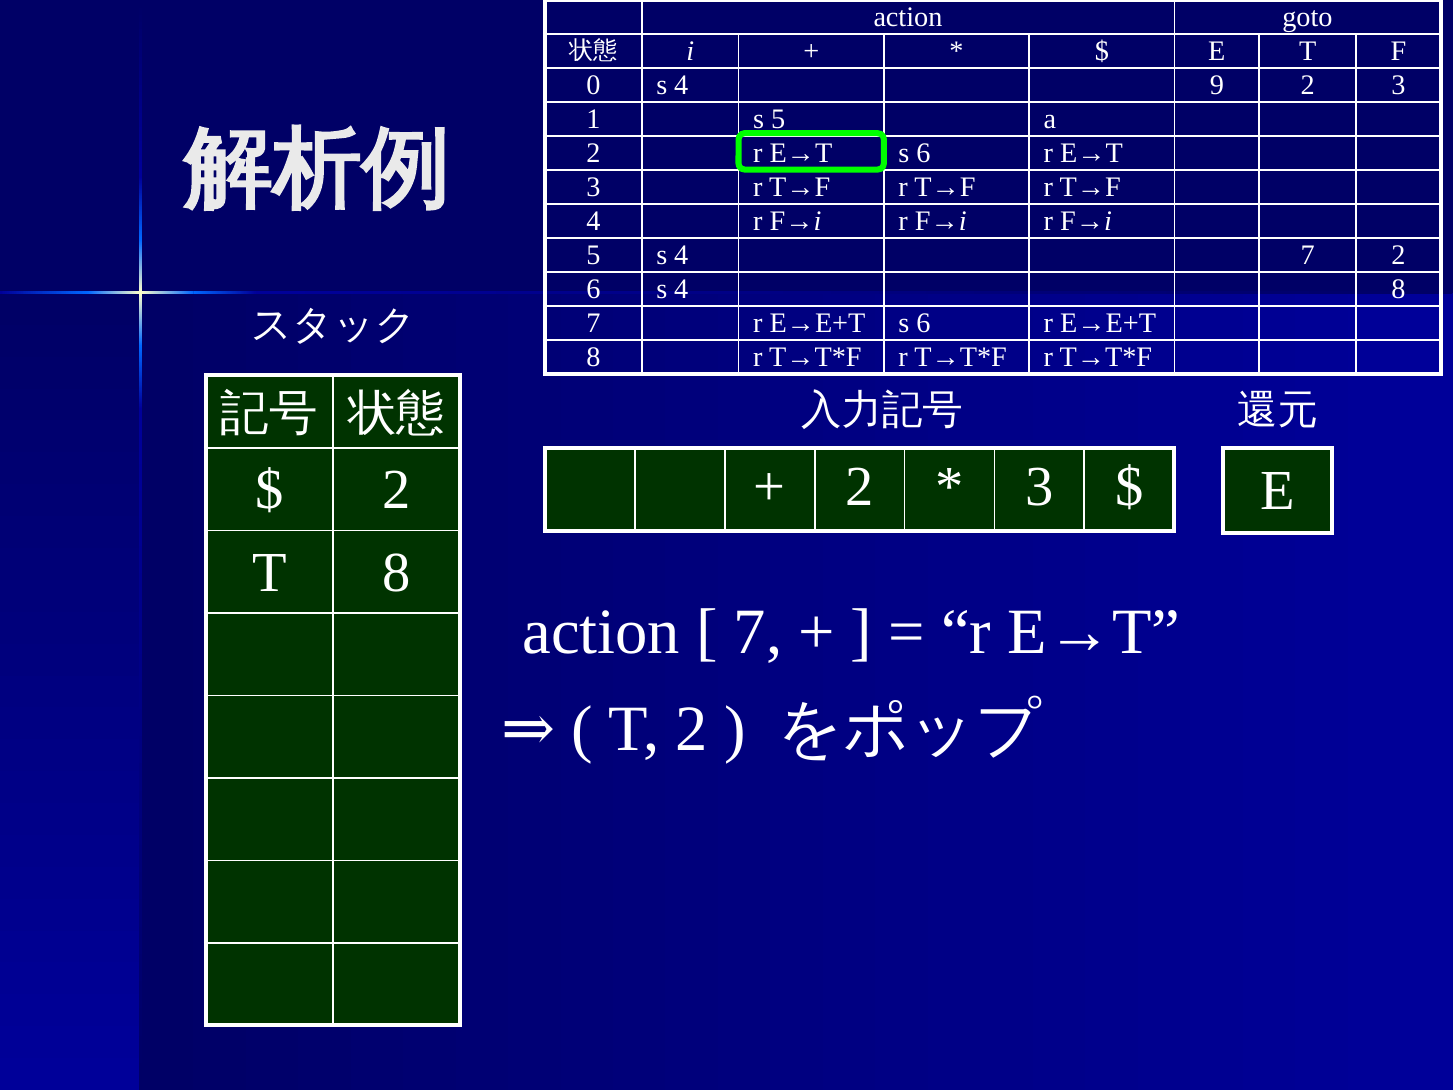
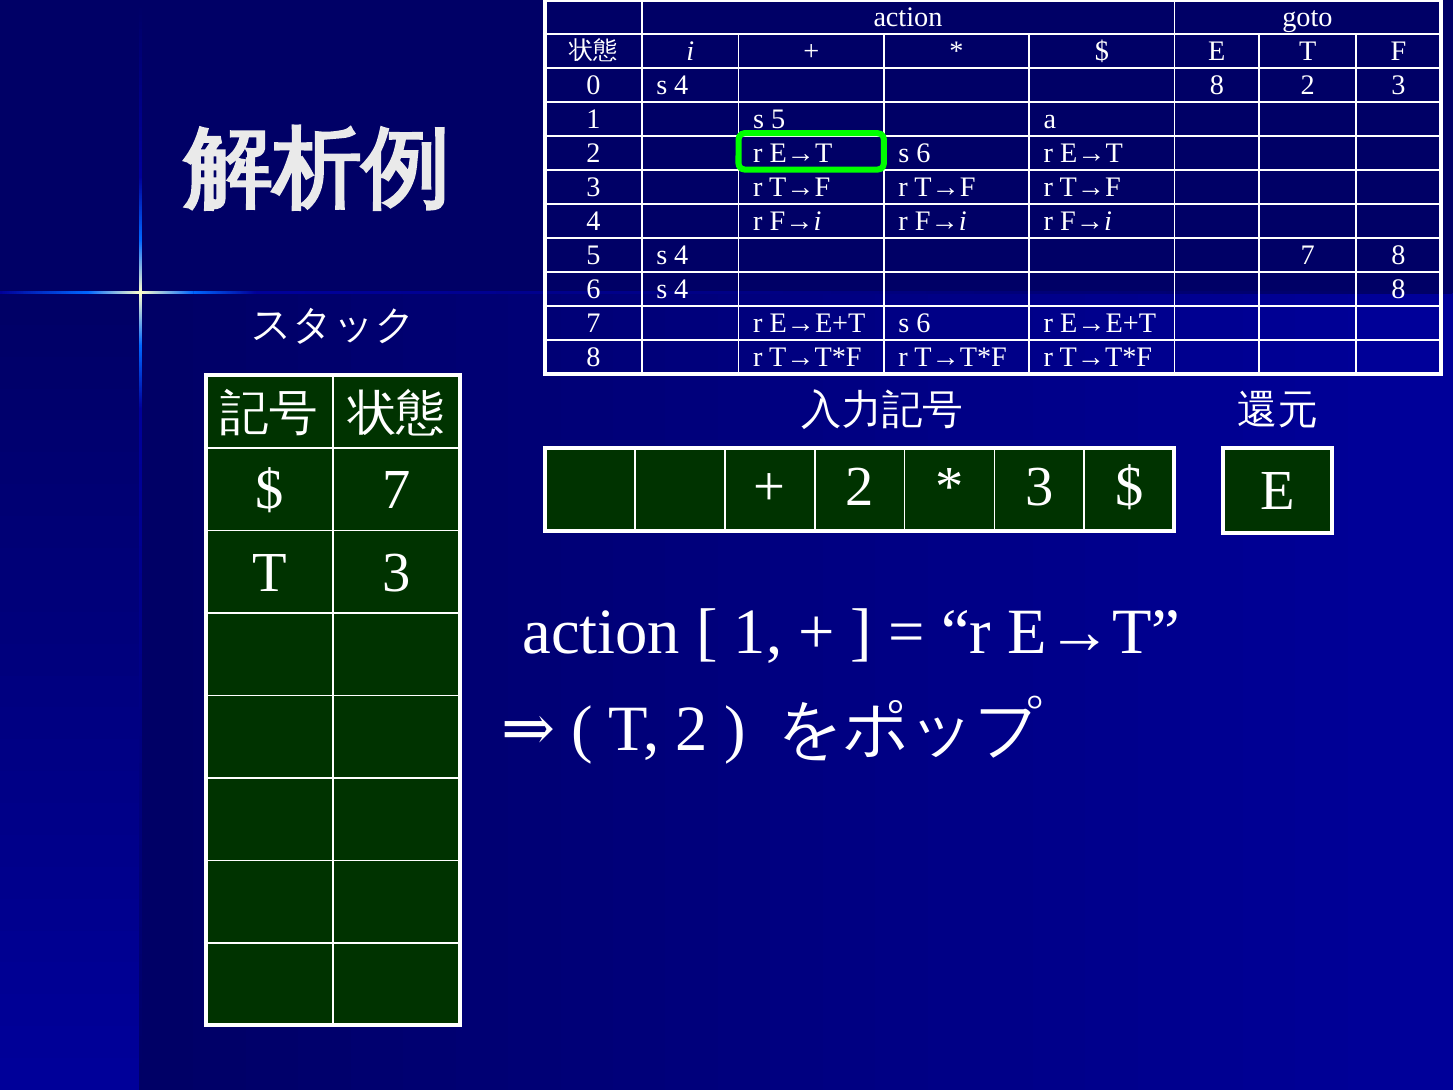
0 s 4 9: 9 -> 8 (1217, 85)
7 2: 2 -> 8 (1398, 255)
2: 2 -> 7 (397, 490)
T 8: 8 -> 3 (397, 572)
7: 7 -> 1 (758, 632)
